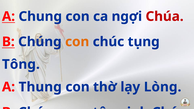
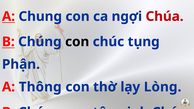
con colour: orange -> black (77, 42)
Tông: Tông -> Phận (21, 64)
Thung: Thung -> Thông (40, 87)
